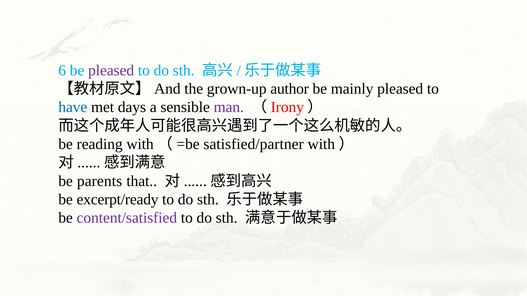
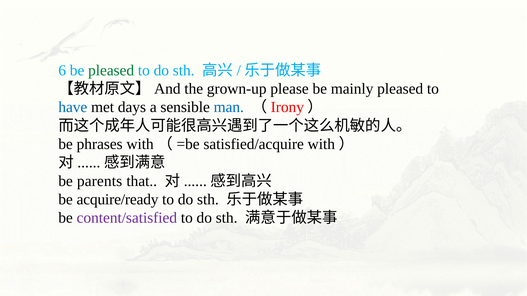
pleased colour: purple -> green (111, 71)
author: author -> please (290, 89)
man colour: purple -> blue (229, 107)
reading: reading -> phrases (100, 144)
satisfied/partner: satisfied/partner -> satisfied/acquire (254, 144)
excerpt/ready: excerpt/ready -> acquire/ready (118, 200)
